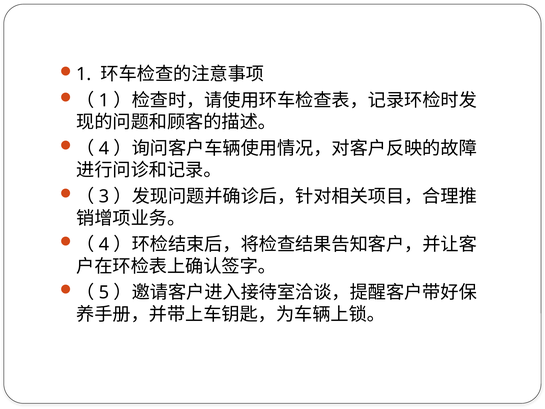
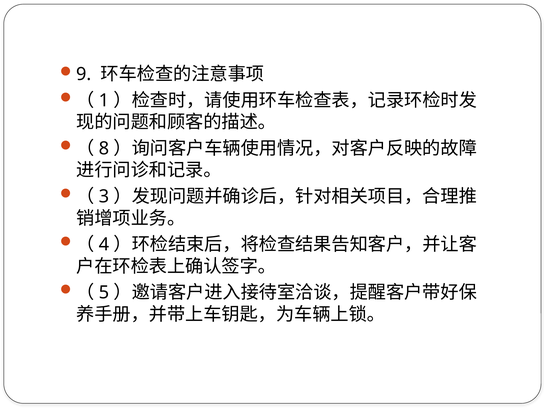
1: 1 -> 9 (84, 74)
4: 4 -> 8 (104, 148)
